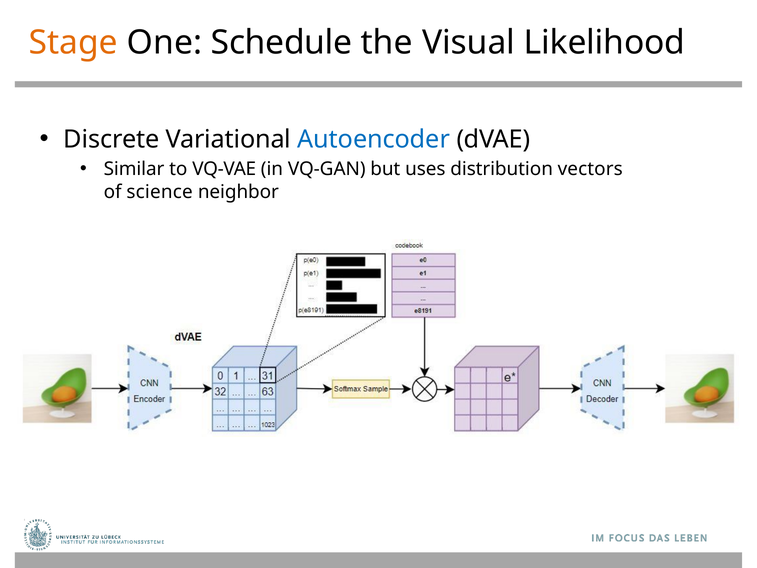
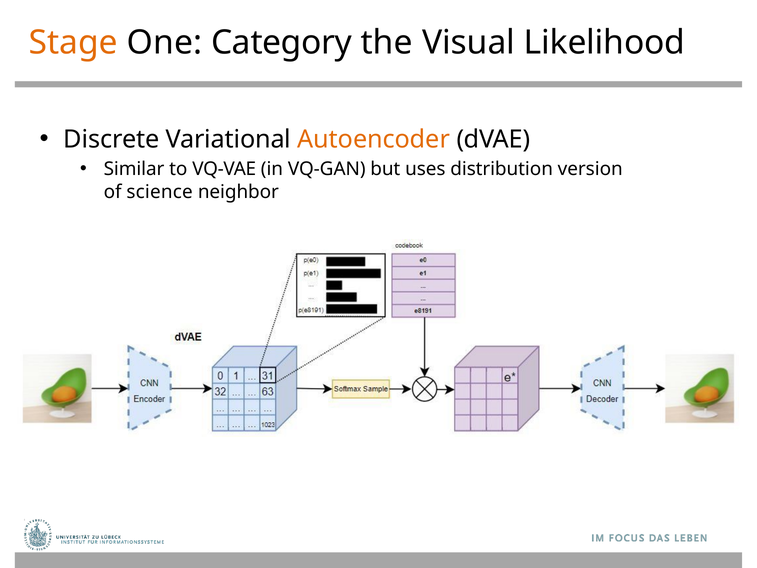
Schedule: Schedule -> Category (282, 43)
Autoencoder colour: blue -> orange (374, 139)
vectors: vectors -> version (590, 169)
